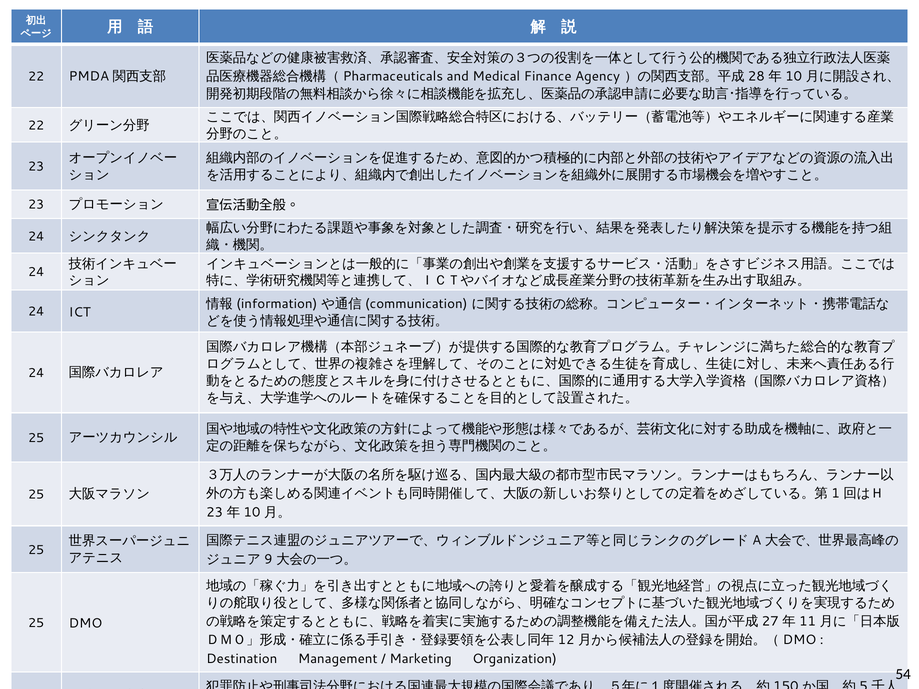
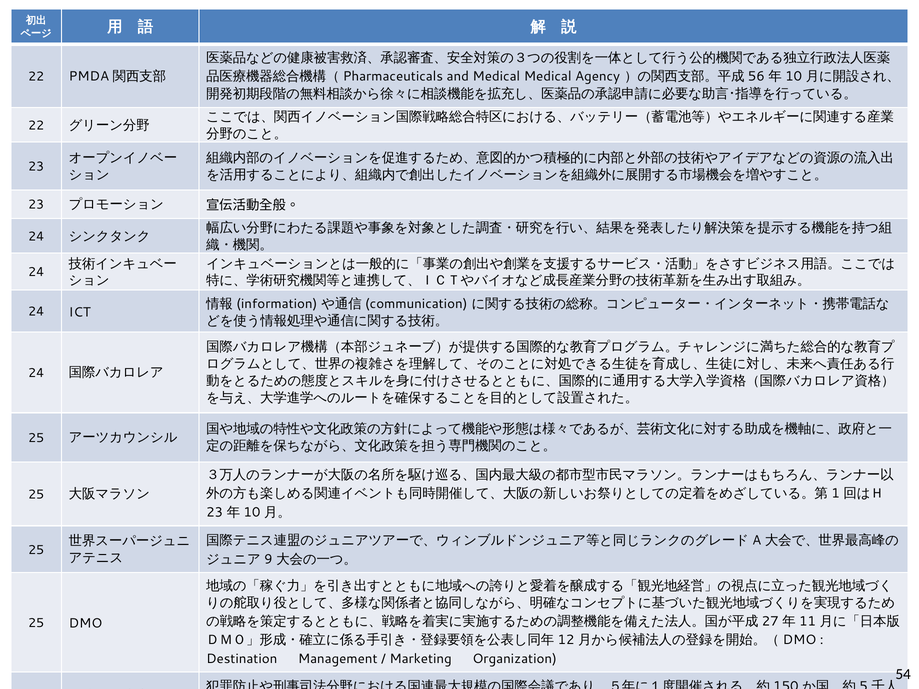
Medical Finance: Finance -> Medical (548, 76)
28: 28 -> 56 (756, 76)
